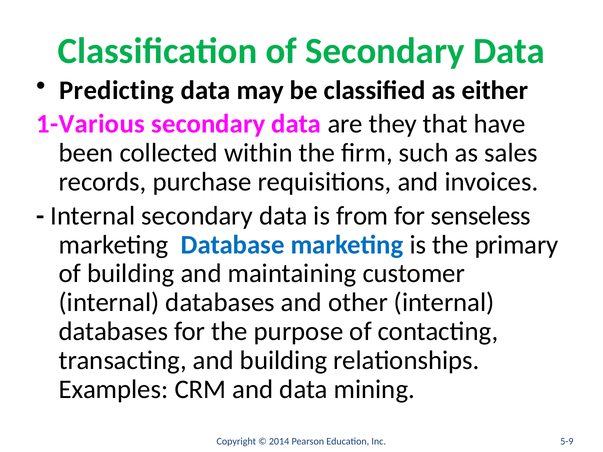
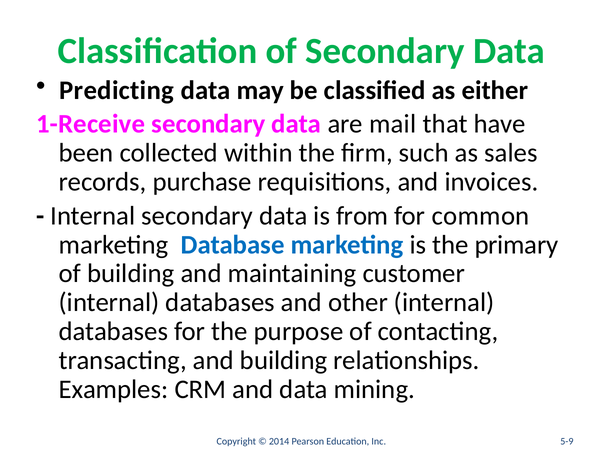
1-Various: 1-Various -> 1-Receive (91, 124)
they: they -> mail (393, 124)
senseless: senseless -> common (481, 216)
